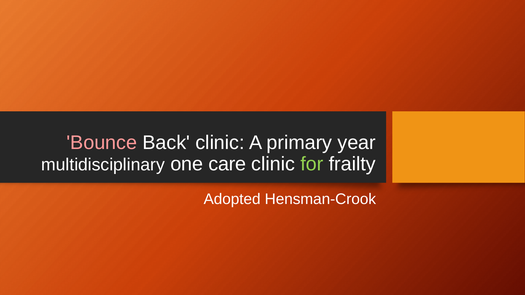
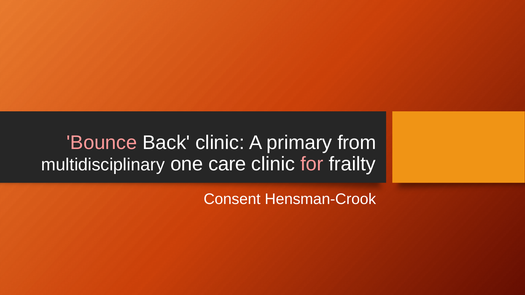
year: year -> from (357, 143)
for colour: light green -> pink (312, 164)
Adopted: Adopted -> Consent (232, 199)
